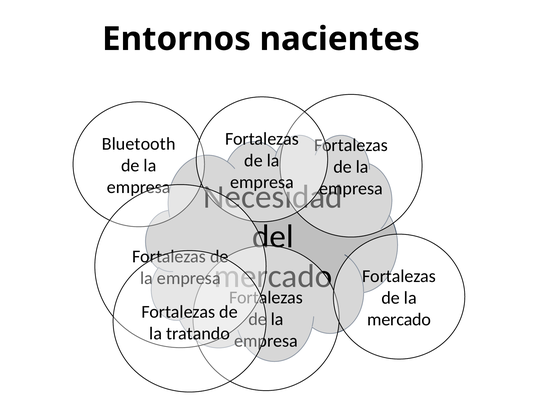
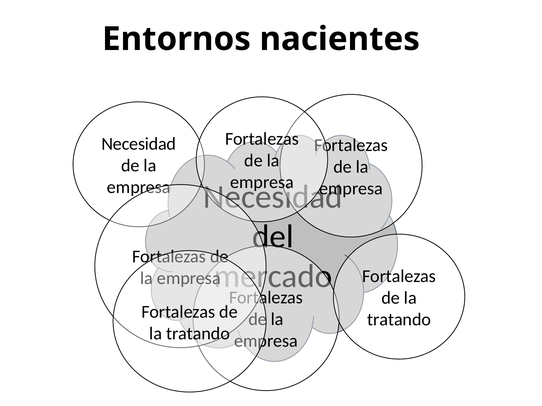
Bluetooth: Bluetooth -> Necesidad (139, 144)
mercado: mercado -> tratando (399, 320)
